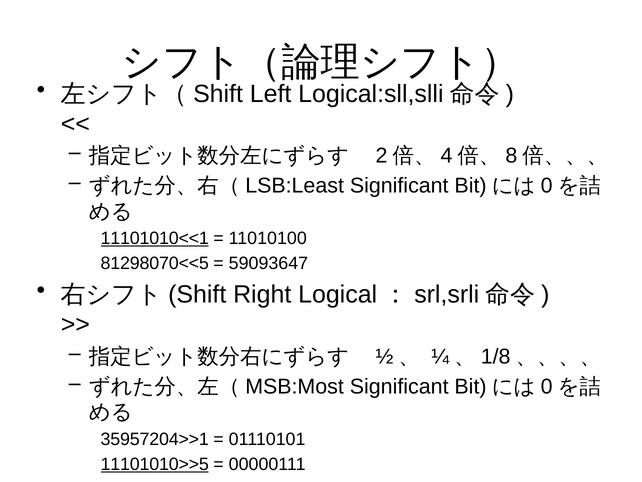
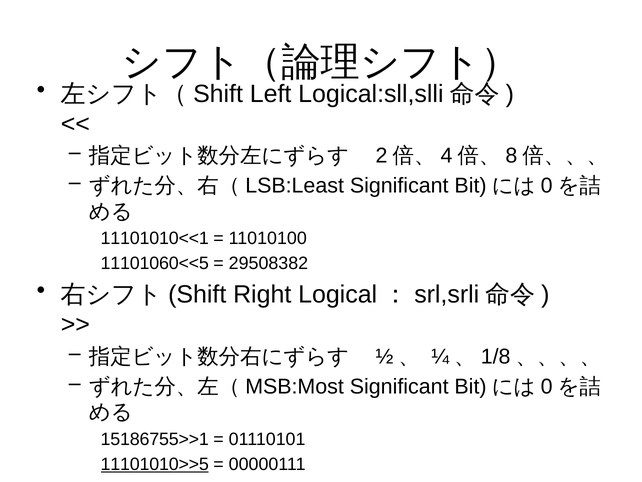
11101010<<1 underline: present -> none (155, 238)
81298070<<5: 81298070<<5 -> 11101060<<5 (155, 263)
59093647: 59093647 -> 29508382 (268, 263)
35957204>>1: 35957204>>1 -> 15186755>>1 (155, 439)
